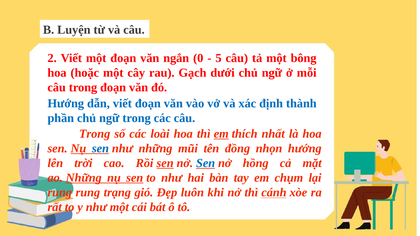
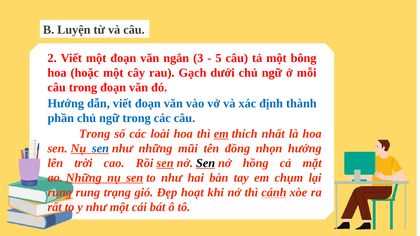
0: 0 -> 3 (198, 58)
Sen colour: blue -> black (206, 163)
luôn: luôn -> hoạt (192, 193)
